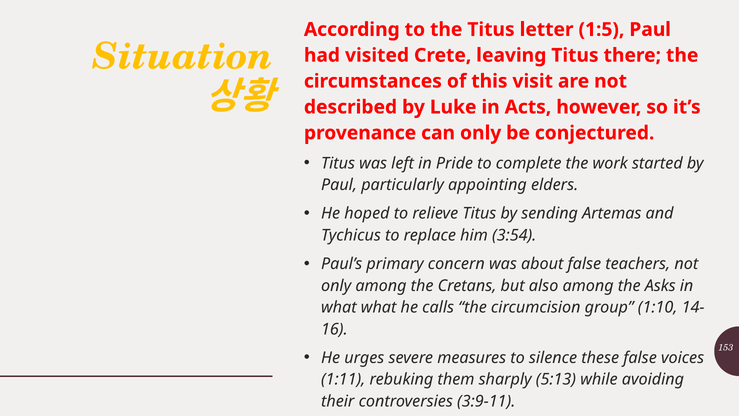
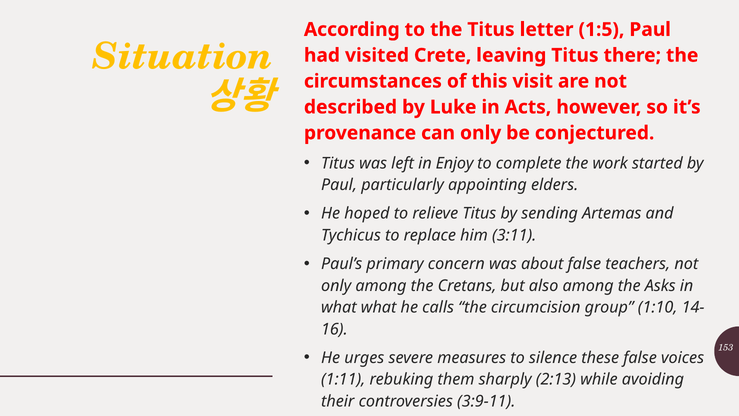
Pride: Pride -> Enjoy (455, 163)
3:54: 3:54 -> 3:11 (514, 235)
5:13: 5:13 -> 2:13 (556, 379)
